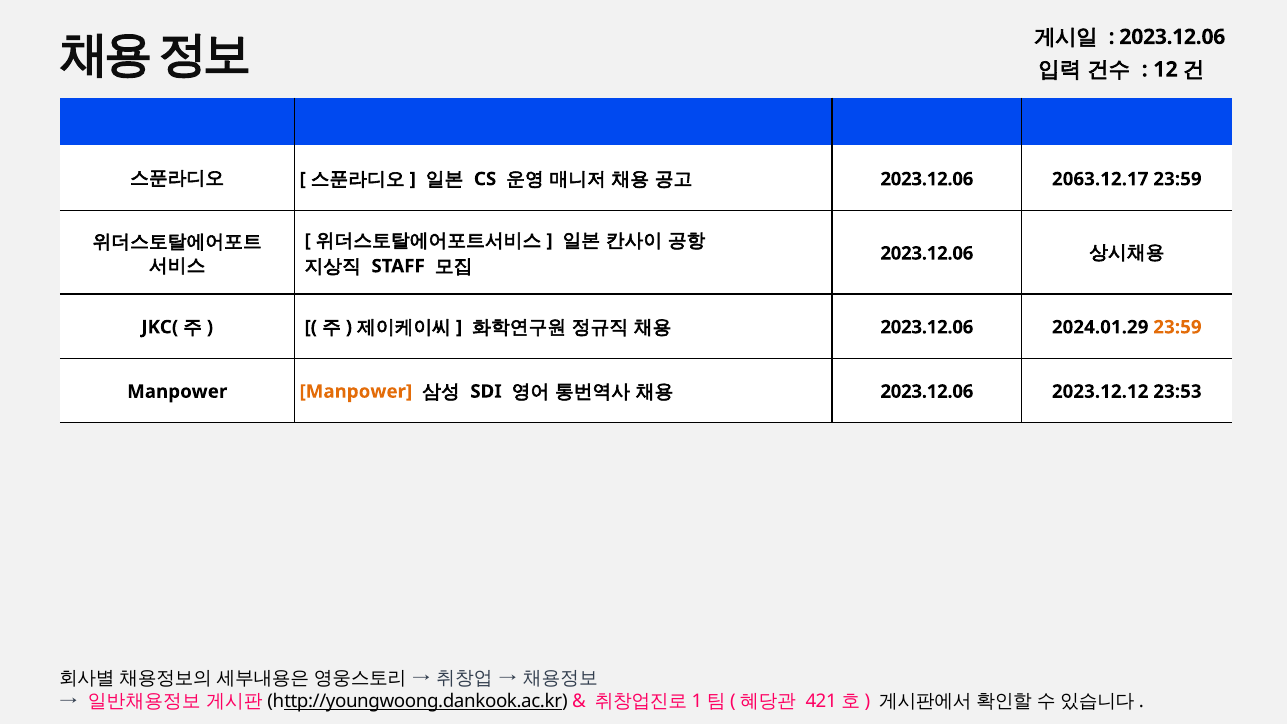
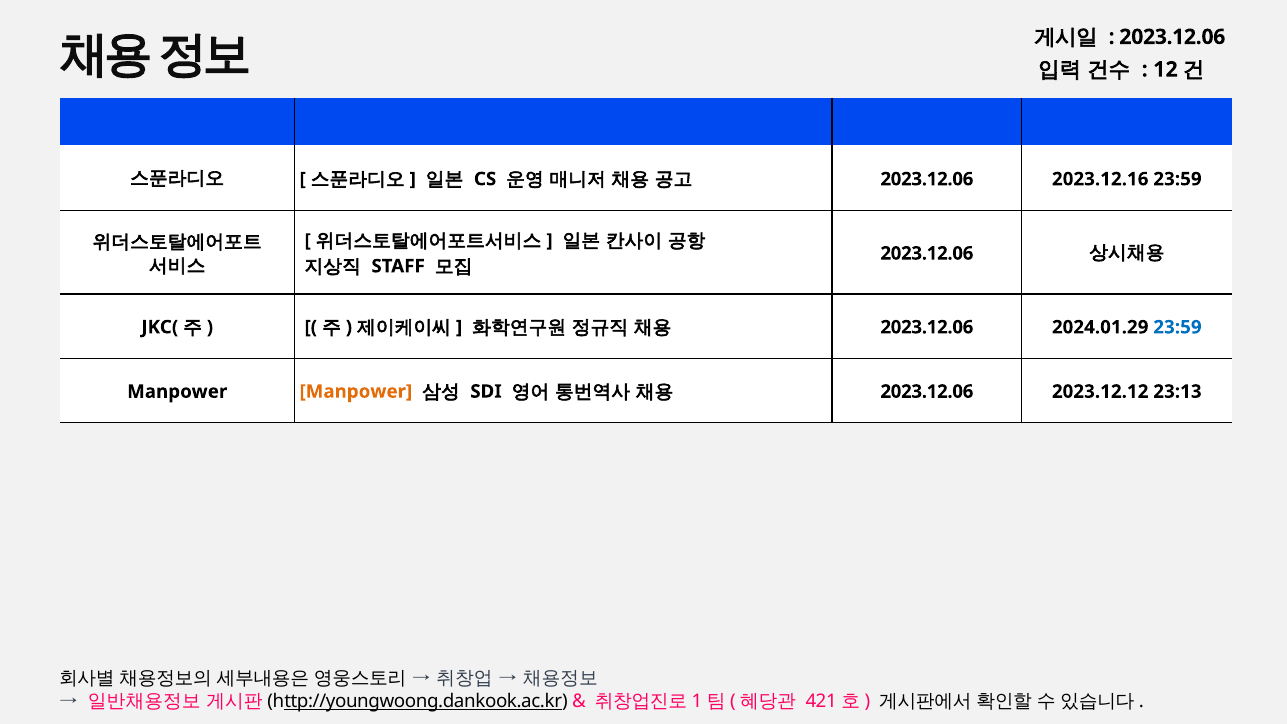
2063.12.17: 2063.12.17 -> 2023.12.16 (1100, 179)
23:59 colour: orange -> blue (1177, 327)
23:53: 23:53 -> 23:13 (1177, 392)
